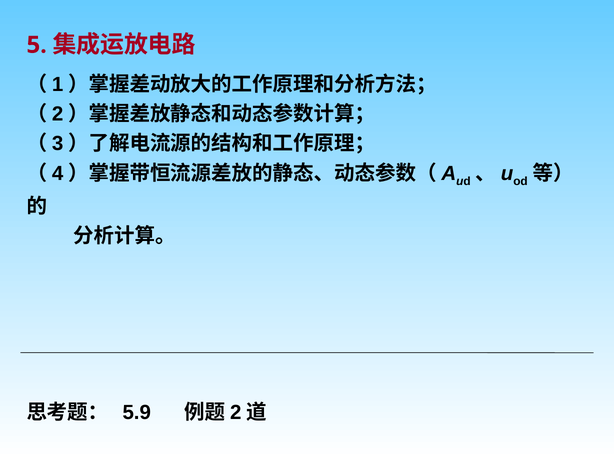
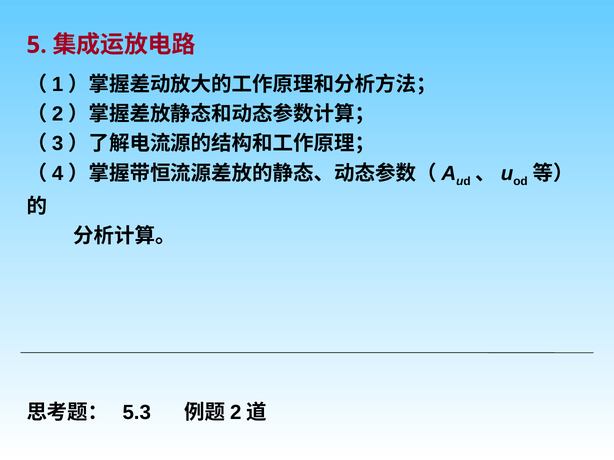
5.9: 5.9 -> 5.3 (137, 413)
